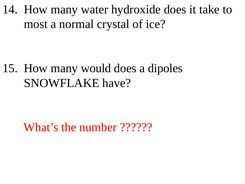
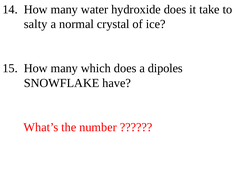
most: most -> salty (36, 24)
would: would -> which (96, 68)
